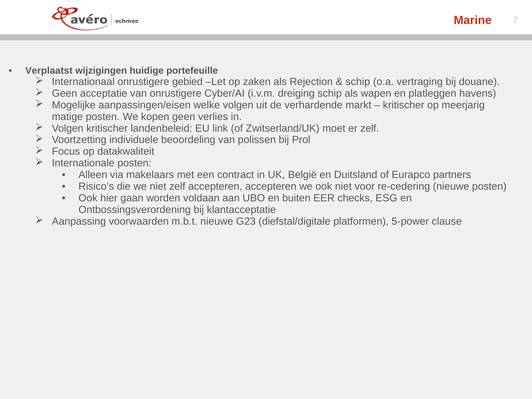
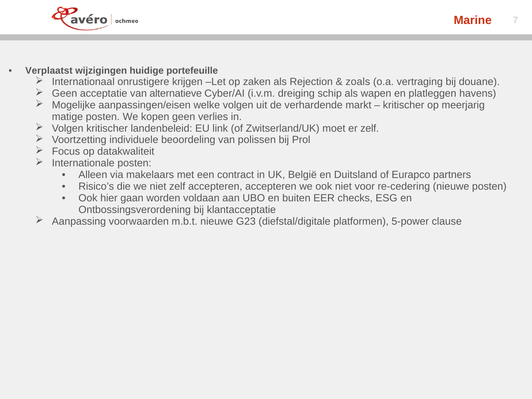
gebied: gebied -> krijgen (187, 82)
schip: schip -> zoals (358, 82)
van onrustigere: onrustigere -> alternatieve (176, 93)
